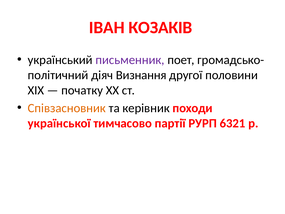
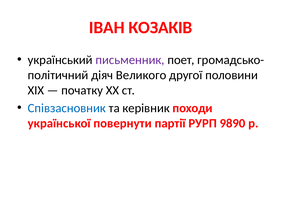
Визнання: Визнання -> Великого (141, 75)
Співзасновник colour: orange -> blue (67, 108)
тимчасово: тимчасово -> повернути (123, 123)
6321: 6321 -> 9890 (233, 123)
